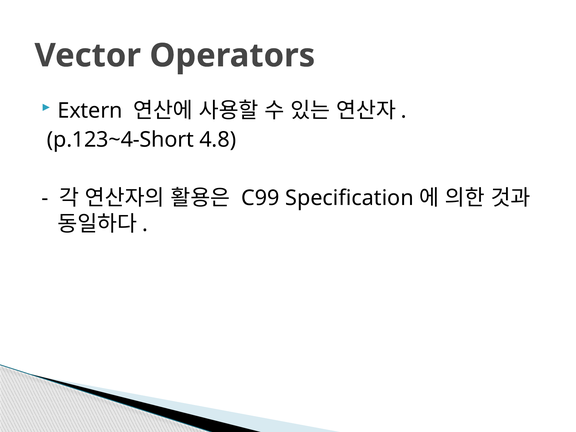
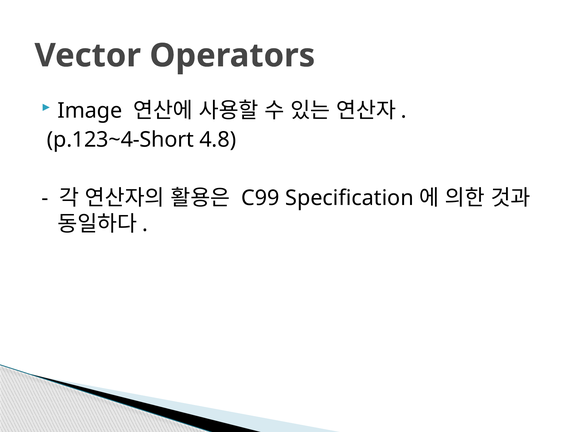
Extern: Extern -> Image (90, 111)
